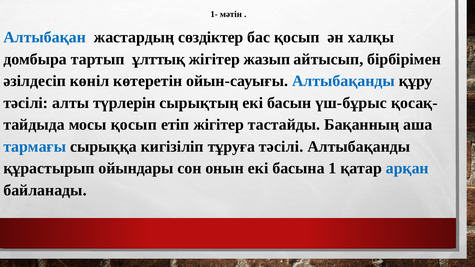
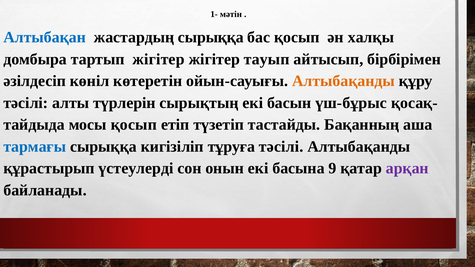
жастардың сөздіктер: сөздіктер -> сырыққа (211, 37)
тартып ұлттық: ұлттық -> жігітер (159, 59)
жазып: жазып -> тауып (267, 59)
Алтыбақанды colour: blue -> orange (344, 81)
етіп жігітер: жігітер -> түзетіп (219, 125)
ойындары: ойындары -> үстеулерді (136, 168)
1: 1 -> 9 (333, 168)
арқан colour: blue -> purple (407, 168)
